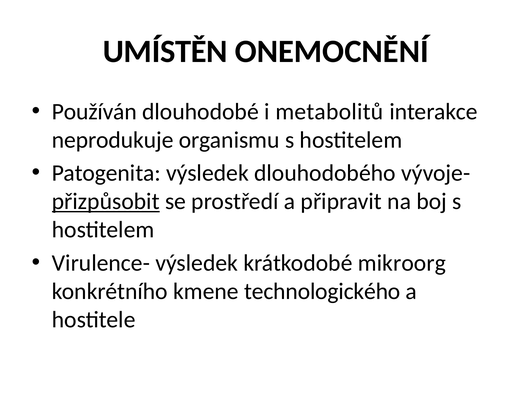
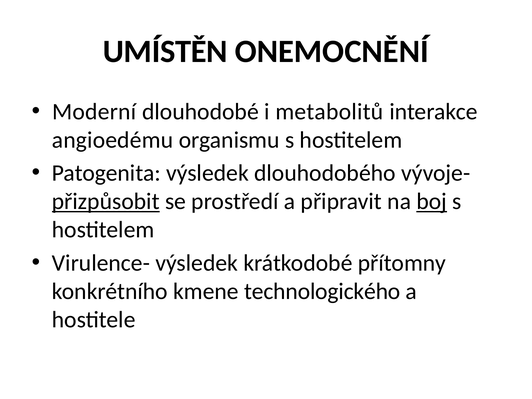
Používán: Používán -> Moderní (94, 112)
neprodukuje: neprodukuje -> angioedému (113, 140)
boj underline: none -> present (432, 201)
mikroorg: mikroorg -> přítomny (402, 263)
